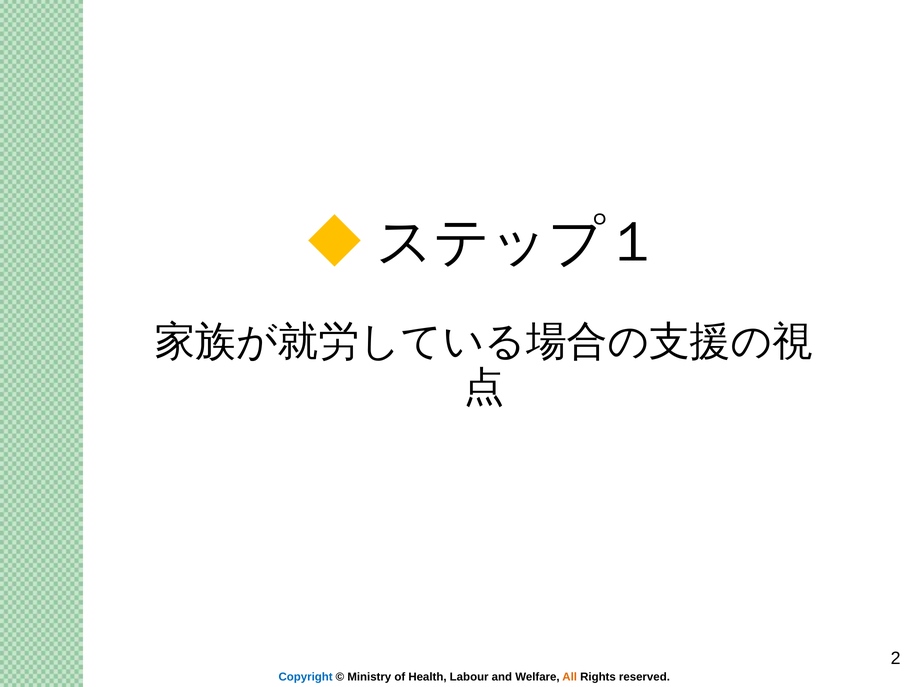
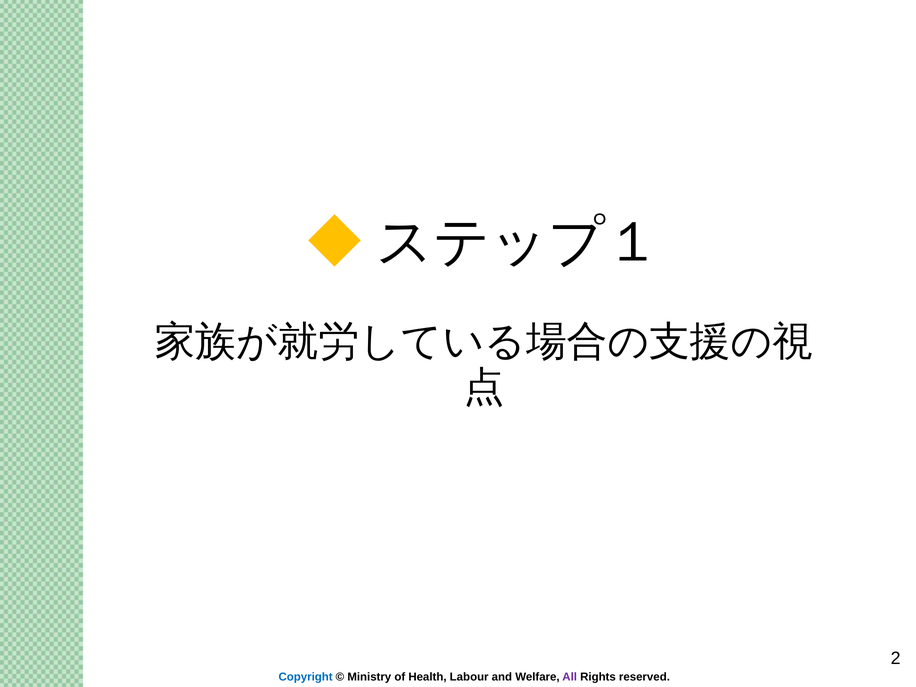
All colour: orange -> purple (570, 677)
